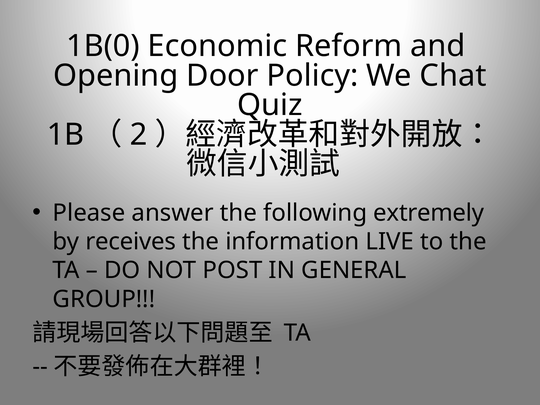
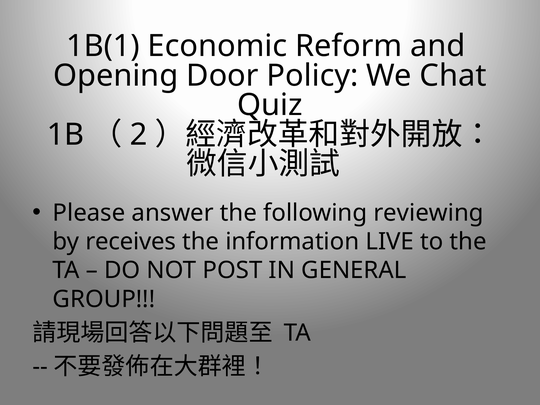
1B(0: 1B(0 -> 1B(1 (103, 46)
extremely: extremely -> reviewing (429, 213)
